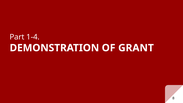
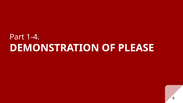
GRANT: GRANT -> PLEASE (136, 48)
